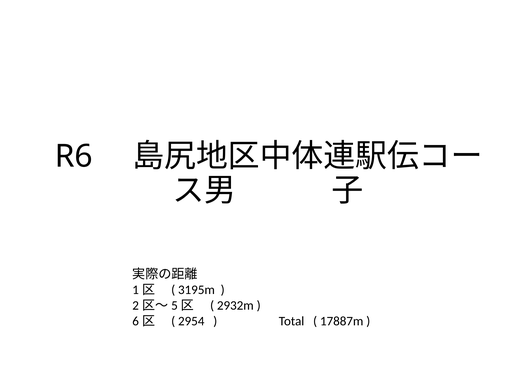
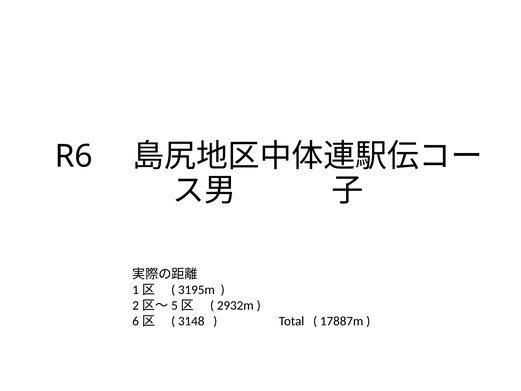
2954: 2954 -> 3148 (191, 321)
